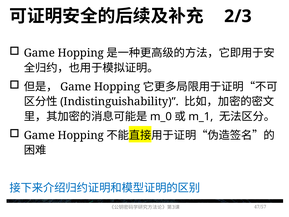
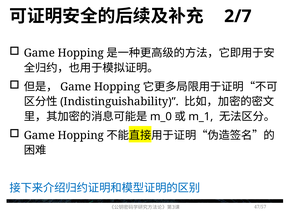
2/3: 2/3 -> 2/7 (238, 16)
